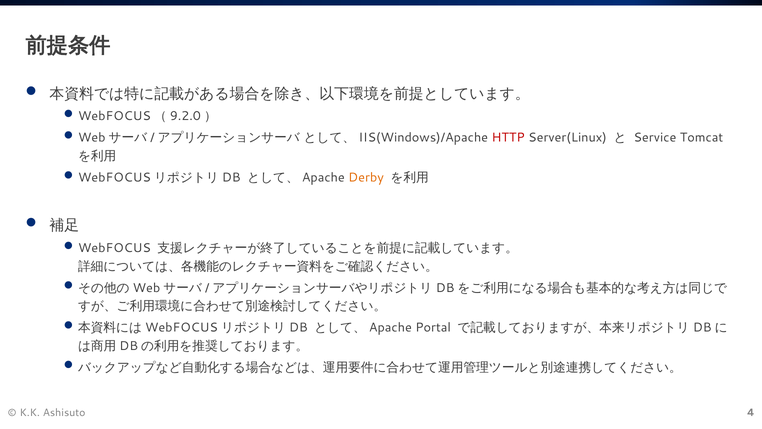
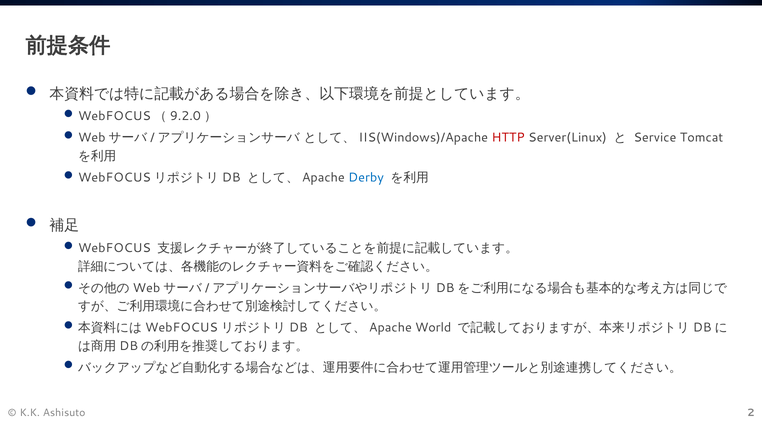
Derby colour: orange -> blue (366, 177)
Portal: Portal -> World (433, 327)
4: 4 -> 2 (751, 412)
